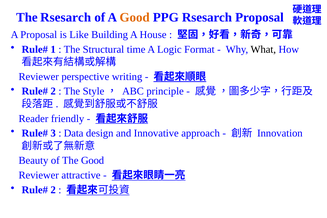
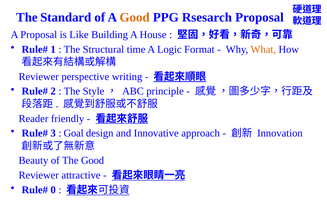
The Rsesarch: Rsesarch -> Standard (66, 17)
What colour: black -> orange (263, 49)
Data: Data -> Goal (74, 133)
2: 2 -> 0 (53, 190)
